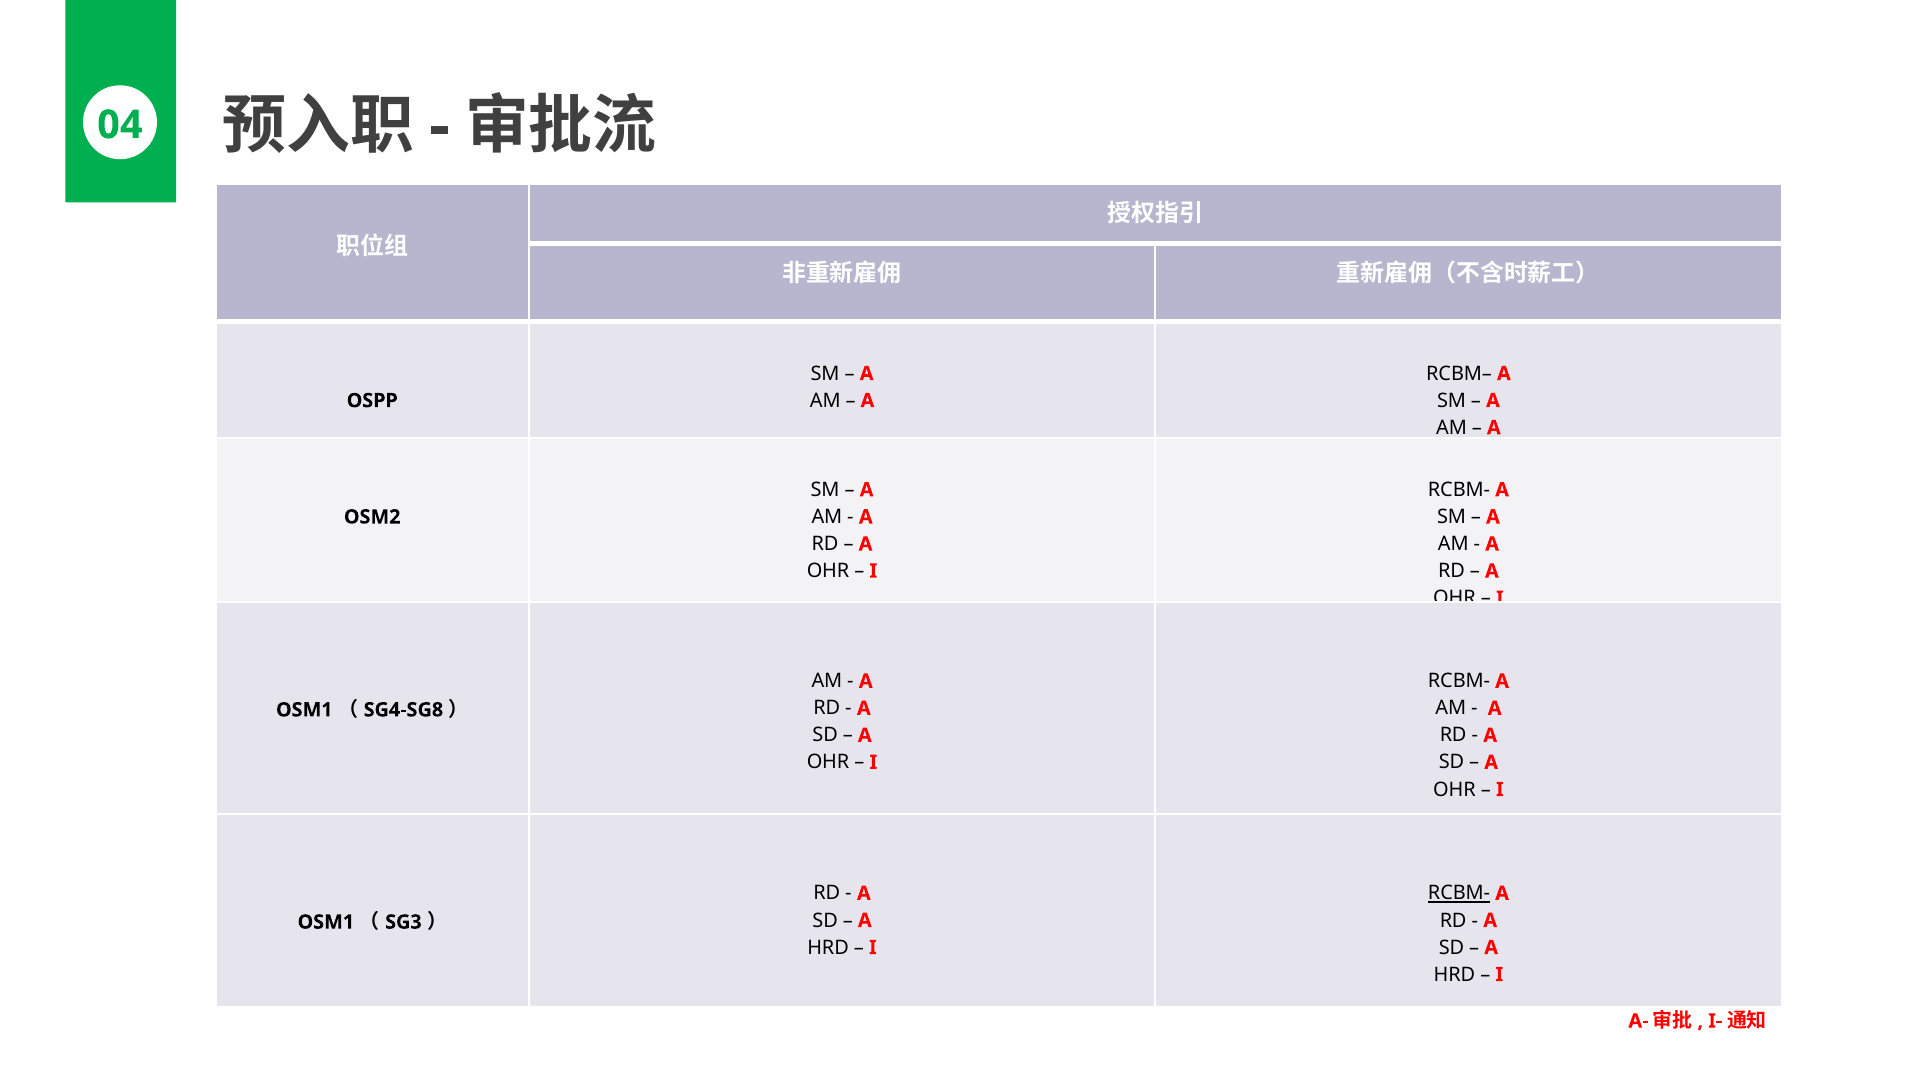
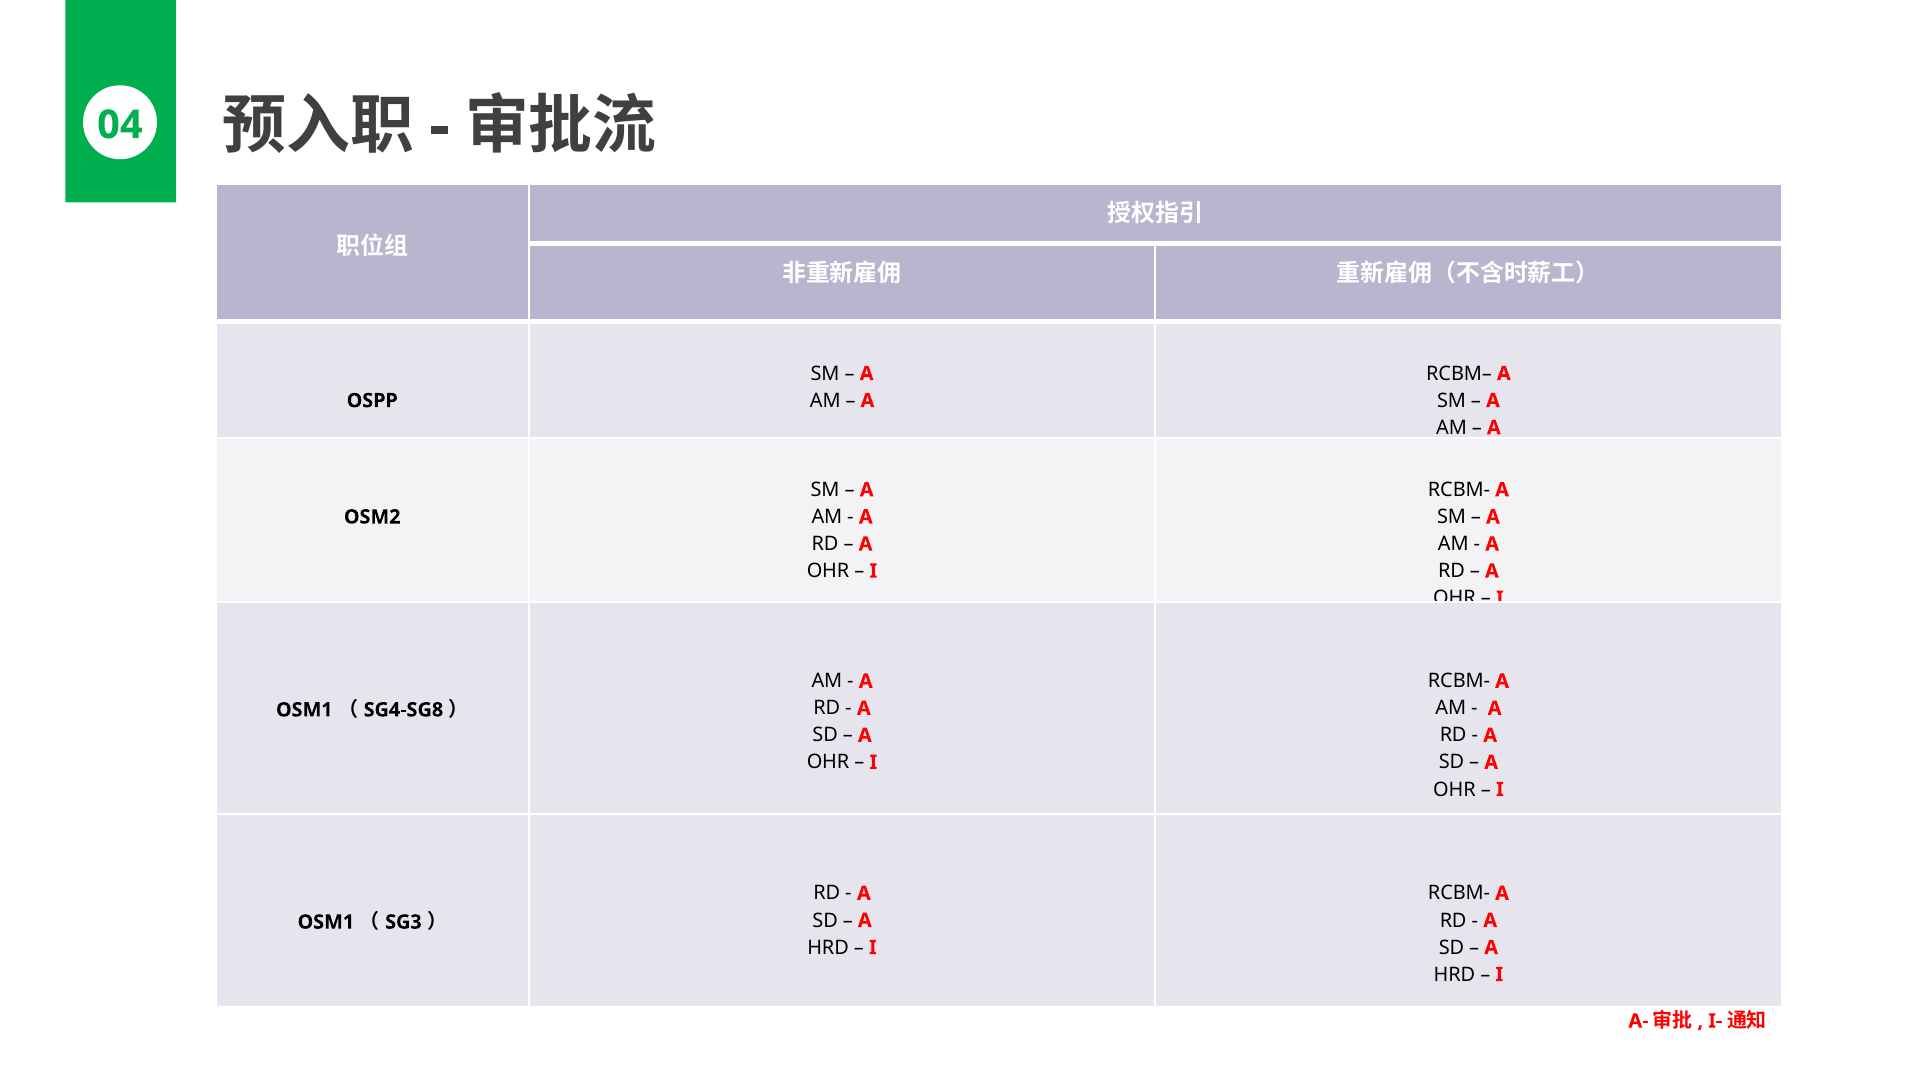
RCBM- underline: present -> none (1459, 893)
